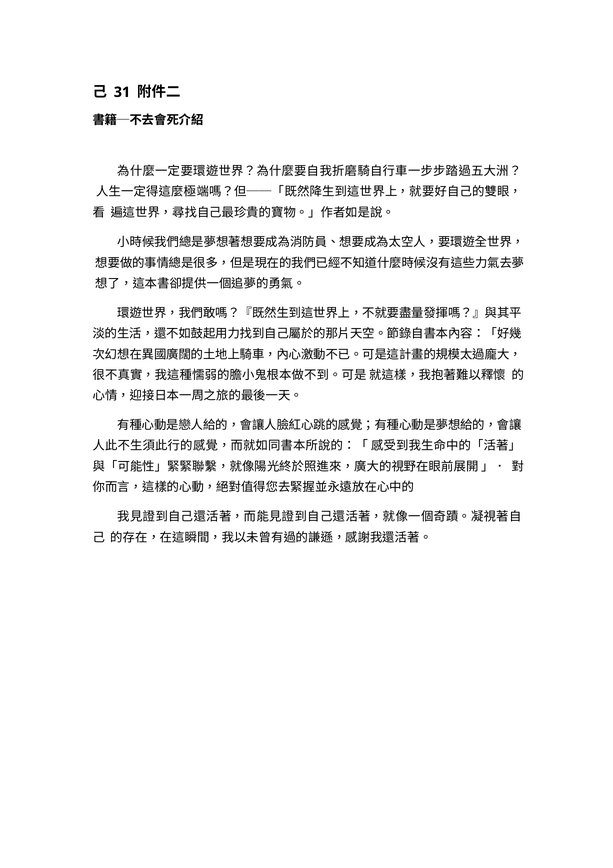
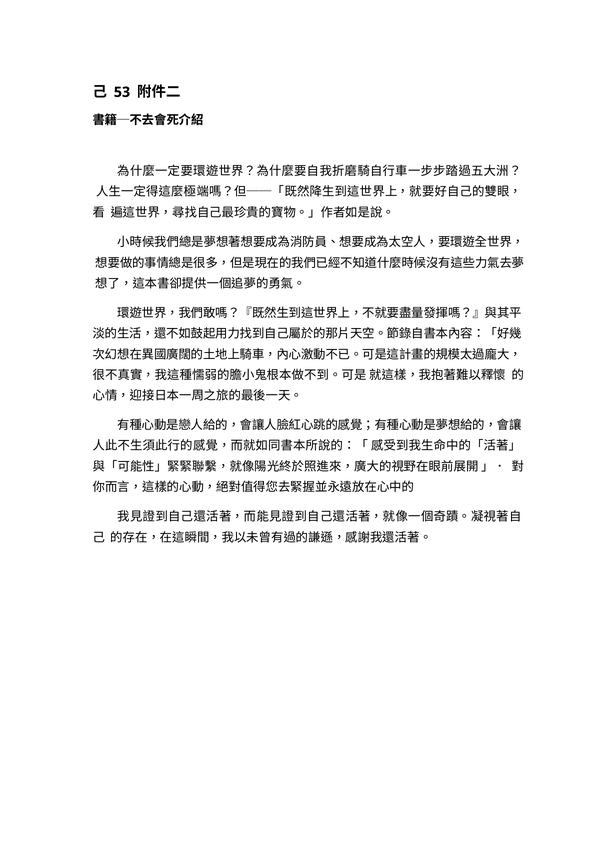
31: 31 -> 53 (122, 92)
